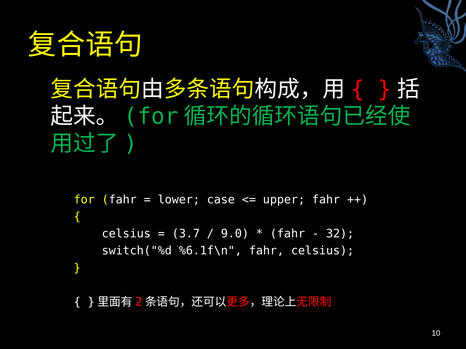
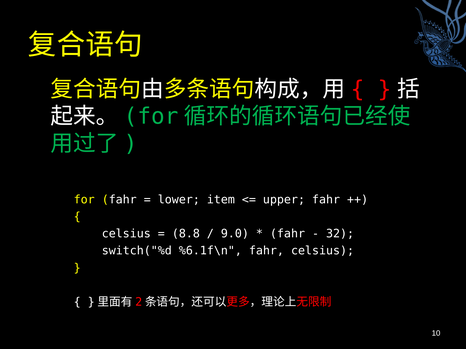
case: case -> item (221, 200)
3.7: 3.7 -> 8.8 (186, 234)
